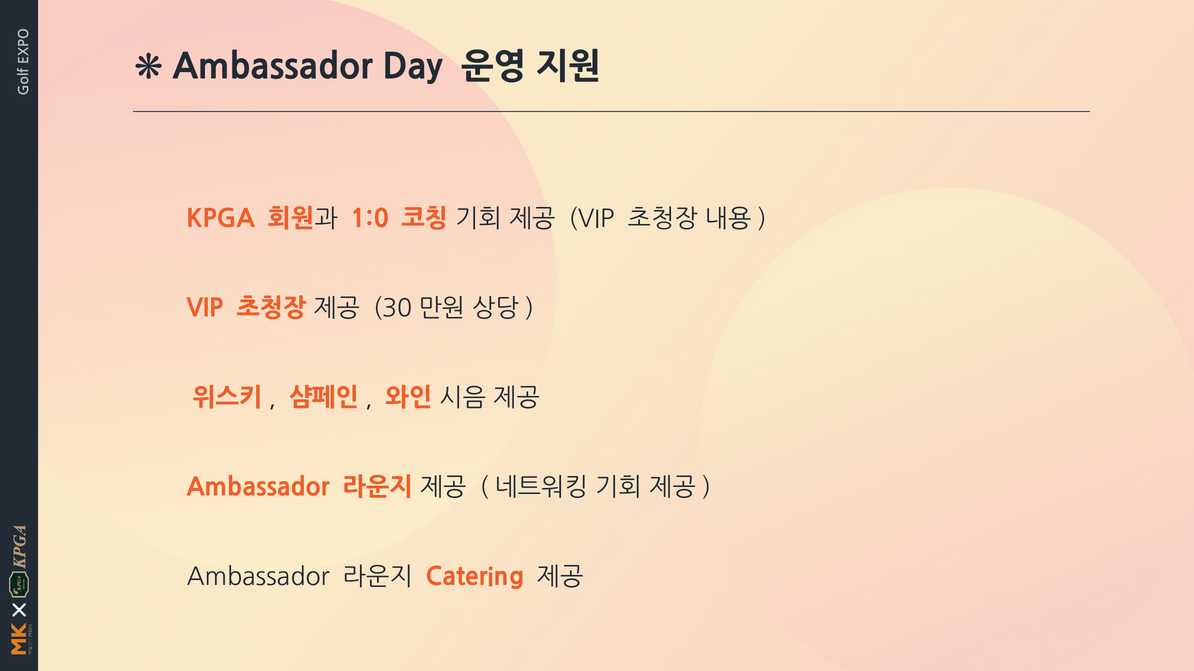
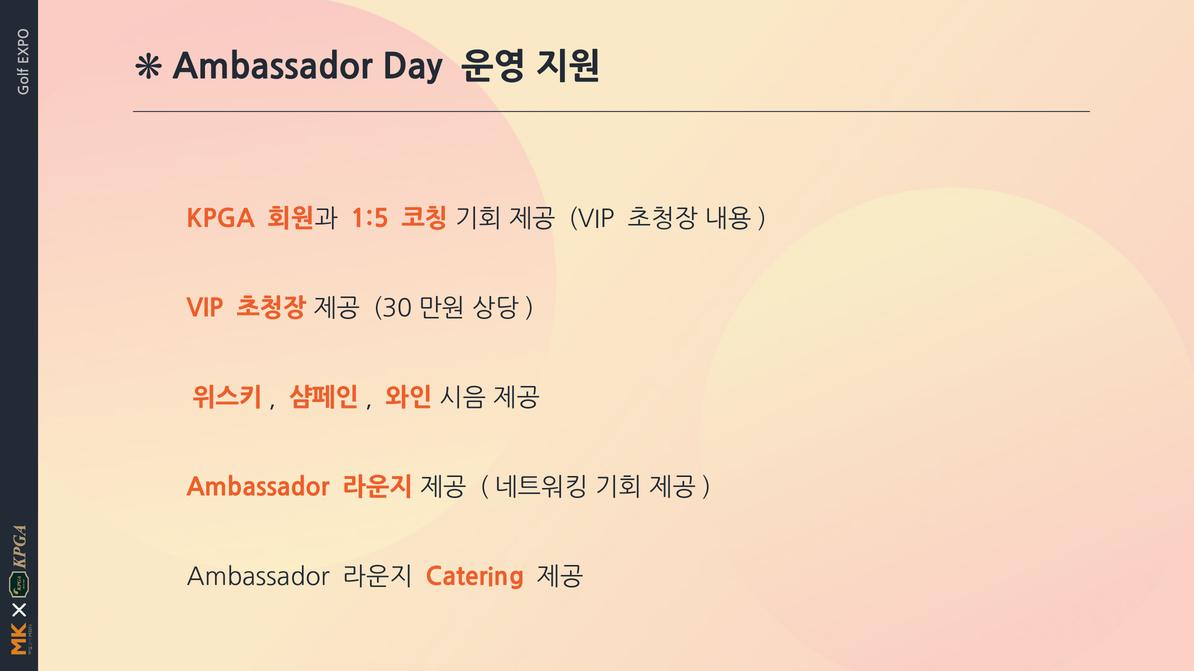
1:0: 1:0 -> 1:5 (370, 219)
